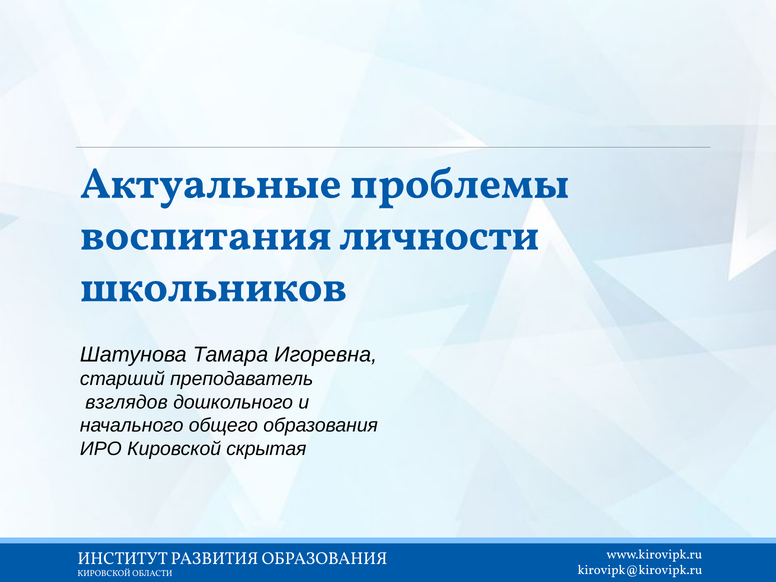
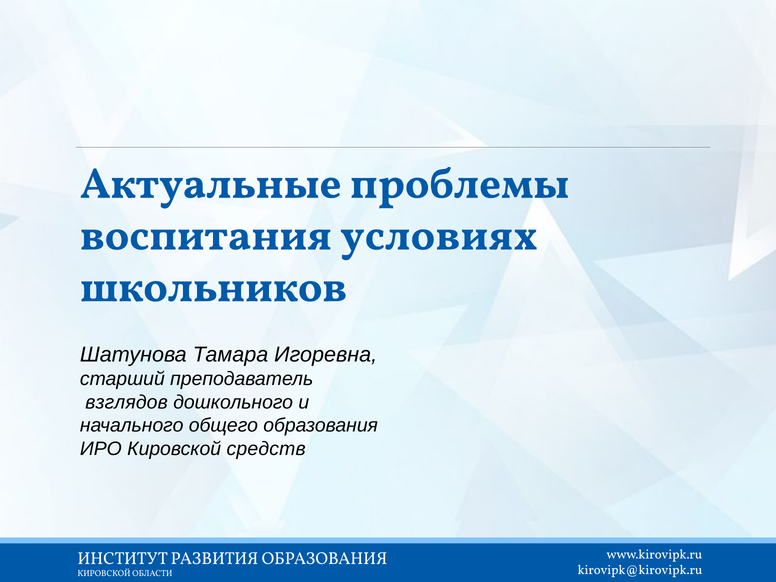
личности: личности -> условиях (439, 235)
скрытая: скрытая -> средств (266, 449)
